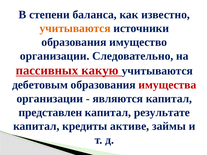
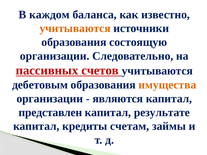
степени: степени -> каждом (49, 15)
имущество: имущество -> состоящую (138, 42)
какую: какую -> счетов (100, 71)
имущества colour: red -> orange (167, 85)
активе: активе -> счетам (130, 126)
